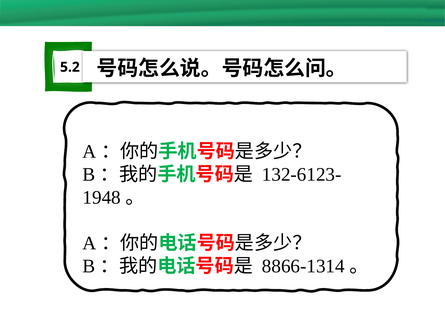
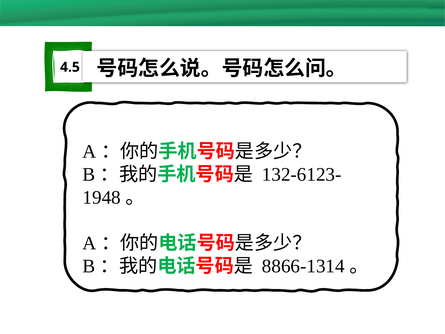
5.2: 5.2 -> 4.5 (70, 67)
